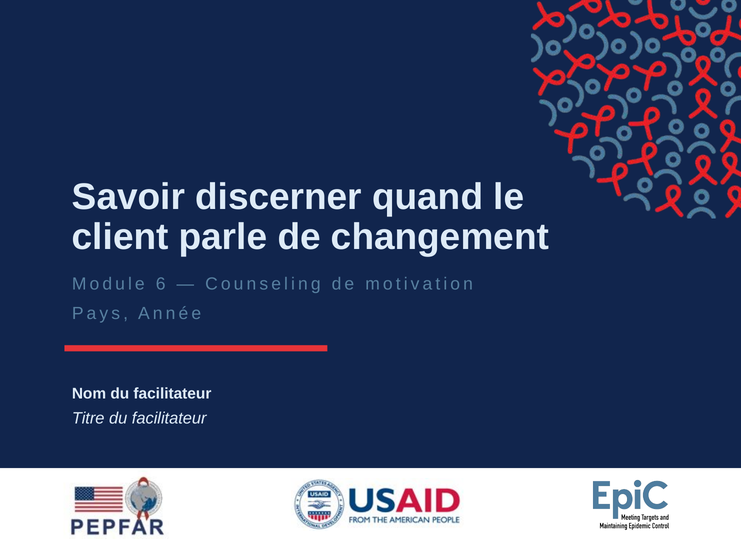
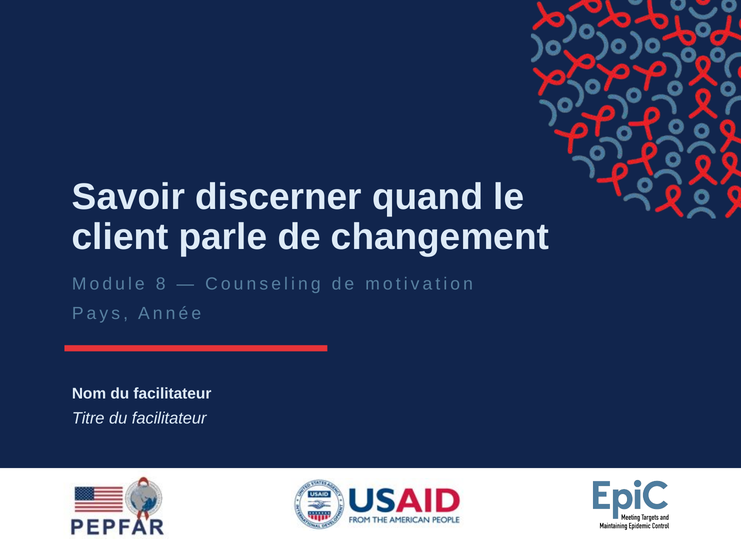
6: 6 -> 8 (161, 284)
